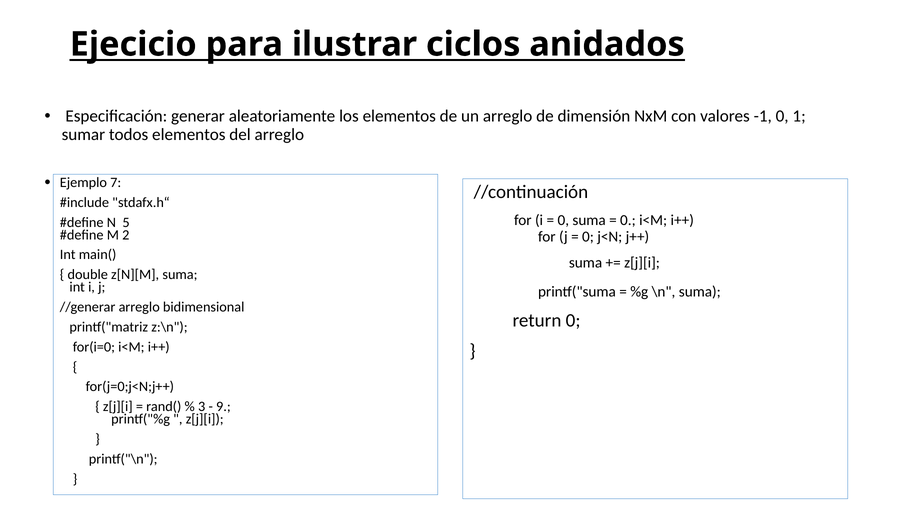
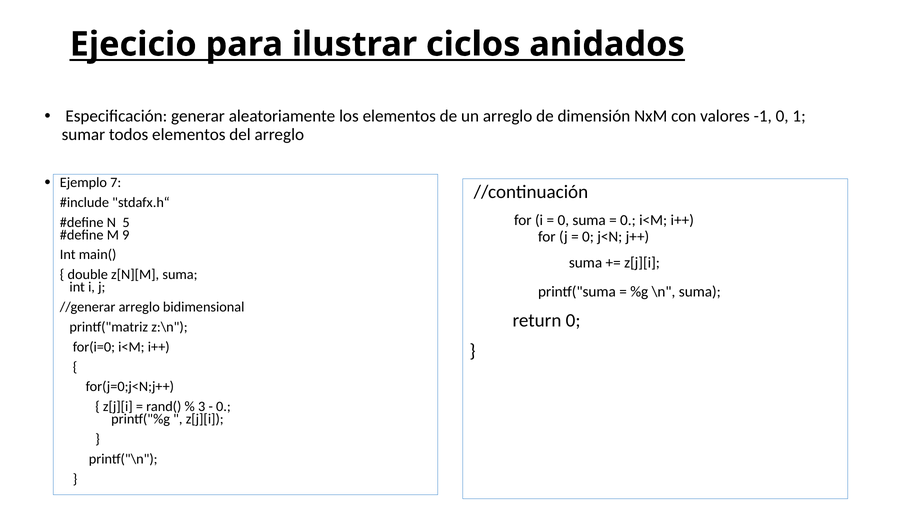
2: 2 -> 9 (126, 235)
9: 9 -> 0 (223, 407)
